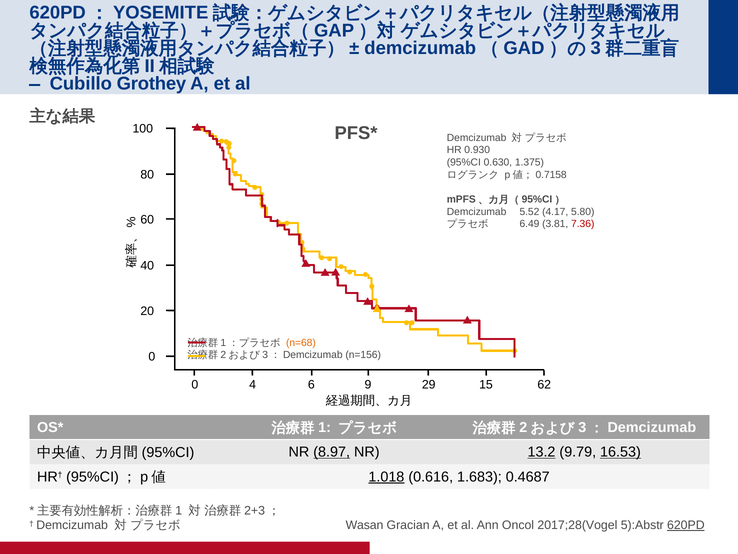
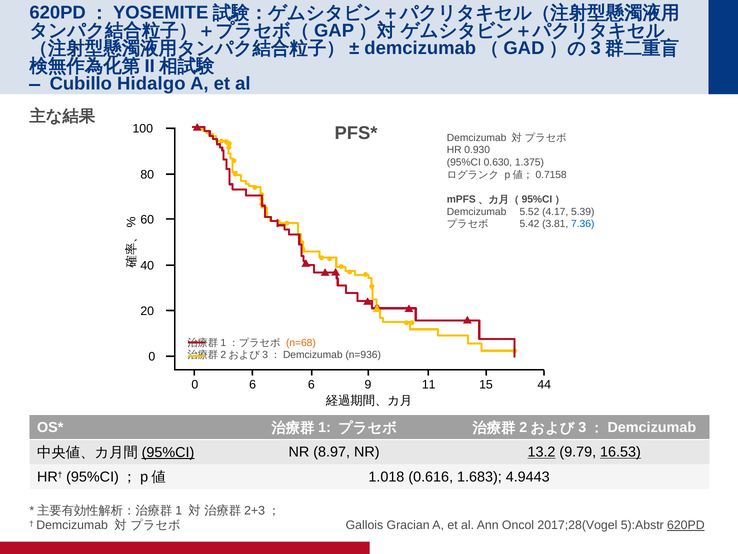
Grothey: Grothey -> Hidalgo (151, 84)
5.80: 5.80 -> 5.39 (583, 212)
6.49: 6.49 -> 5.42 (529, 224)
7.36 colour: red -> blue (583, 224)
n=156: n=156 -> n=936 (363, 355)
0 4: 4 -> 6 (253, 384)
29: 29 -> 11 (429, 384)
62: 62 -> 44 (544, 384)
95%CI underline: none -> present (168, 452)
8.97 underline: present -> none (332, 452)
1.018 underline: present -> none (386, 476)
0.4687: 0.4687 -> 4.9443 (528, 476)
Wasan: Wasan -> Gallois (364, 525)
